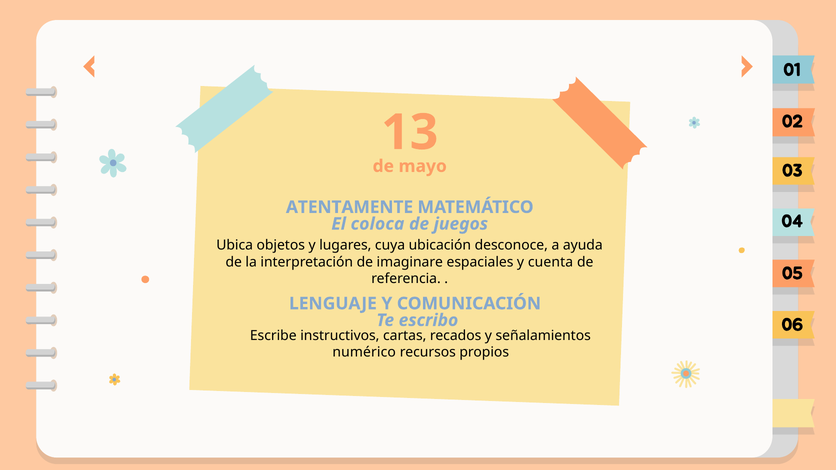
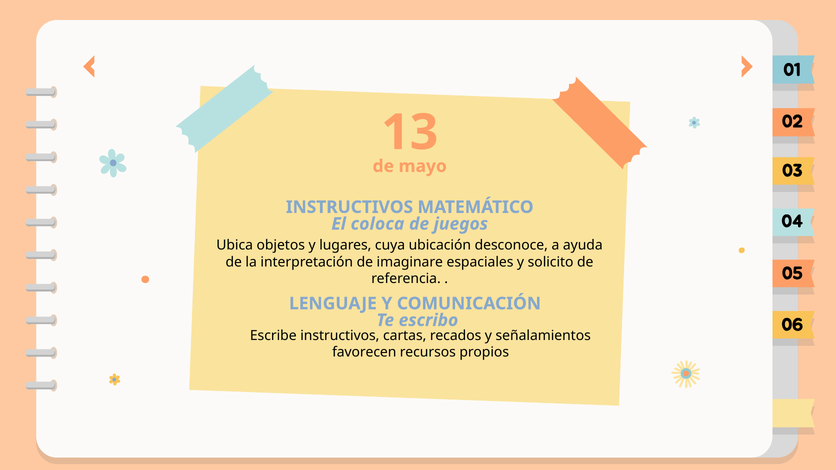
ATENTAMENTE: ATENTAMENTE -> INSTRUCTIVOS (350, 207)
cuenta: cuenta -> solicito (551, 262)
numérico: numérico -> favorecen (364, 352)
